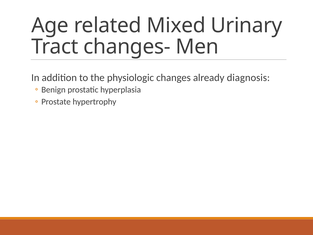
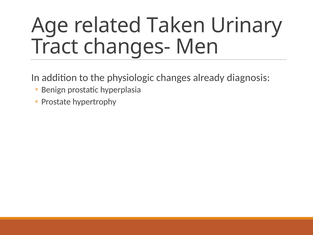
Mixed: Mixed -> Taken (176, 25)
